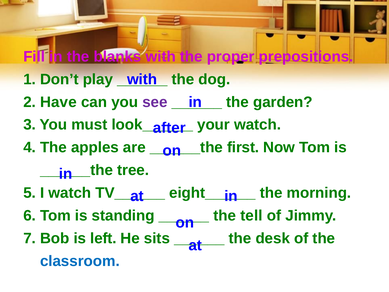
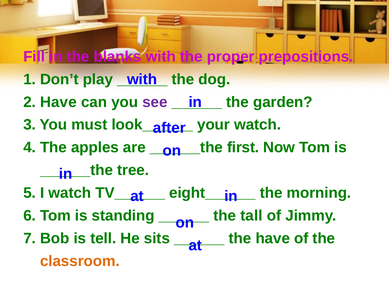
tell: tell -> tall (251, 215)
left: left -> tell (103, 238)
the desk: desk -> have (273, 238)
classroom colour: blue -> orange (80, 261)
